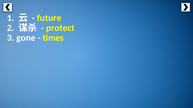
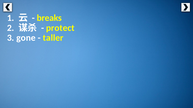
future: future -> breaks (49, 18)
times: times -> taller (53, 38)
